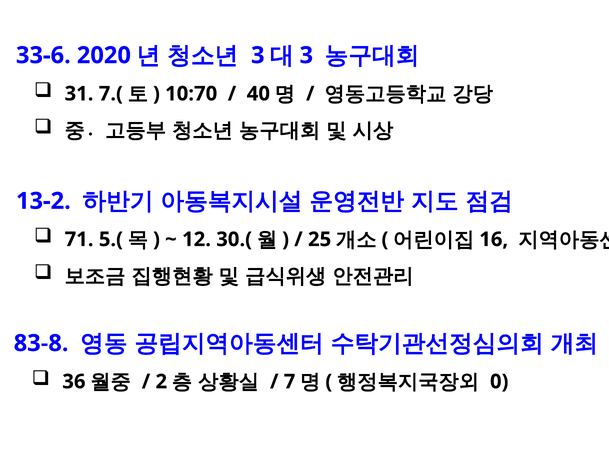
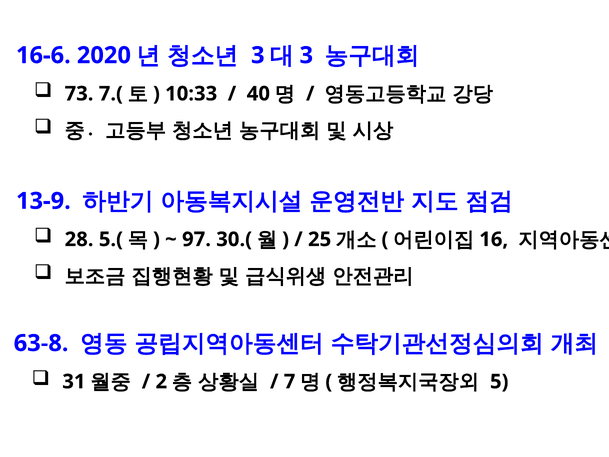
33-6: 33-6 -> 16-6 (43, 55)
31: 31 -> 73 (79, 94)
10:70: 10:70 -> 10:33 (191, 94)
13-2: 13-2 -> 13-9 (43, 201)
71: 71 -> 28 (79, 239)
12: 12 -> 97 (197, 239)
83-8: 83-8 -> 63-8 (41, 343)
36: 36 -> 31 (74, 381)
0: 0 -> 5 (499, 381)
